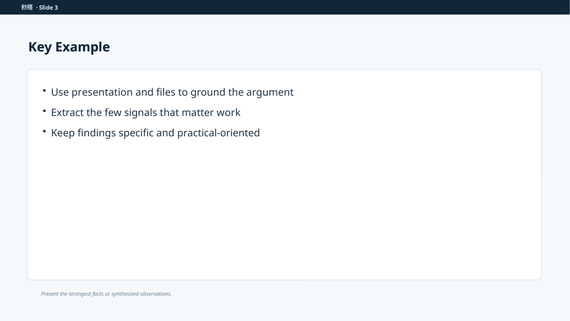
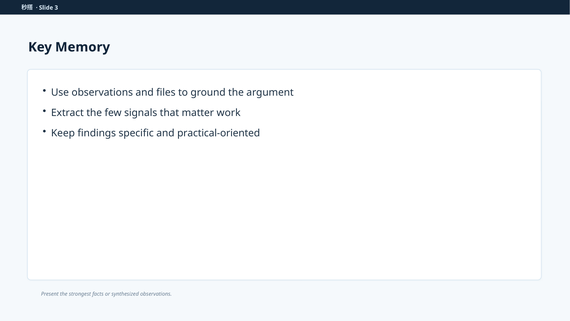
Example: Example -> Memory (83, 47)
Use presentation: presentation -> observations (102, 92)
